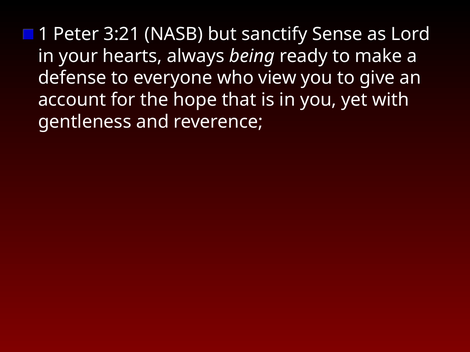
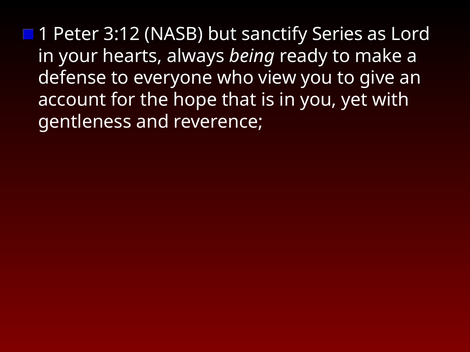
3:21: 3:21 -> 3:12 (122, 34)
Sense: Sense -> Series (337, 34)
